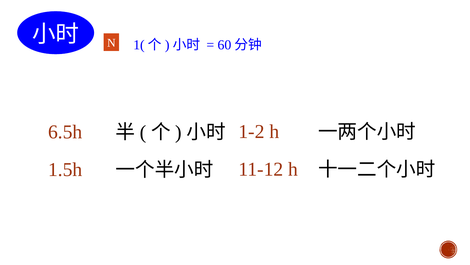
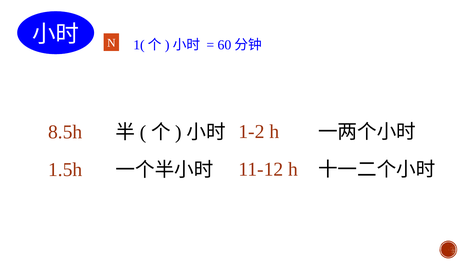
6.5h: 6.5h -> 8.5h (65, 132)
